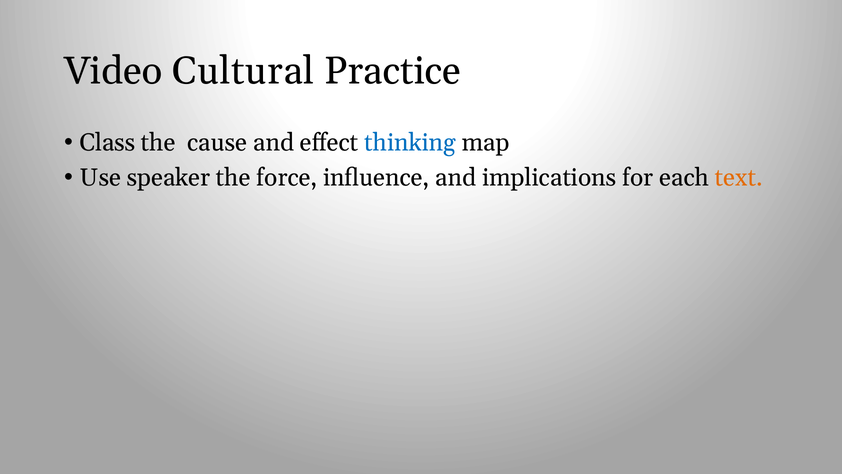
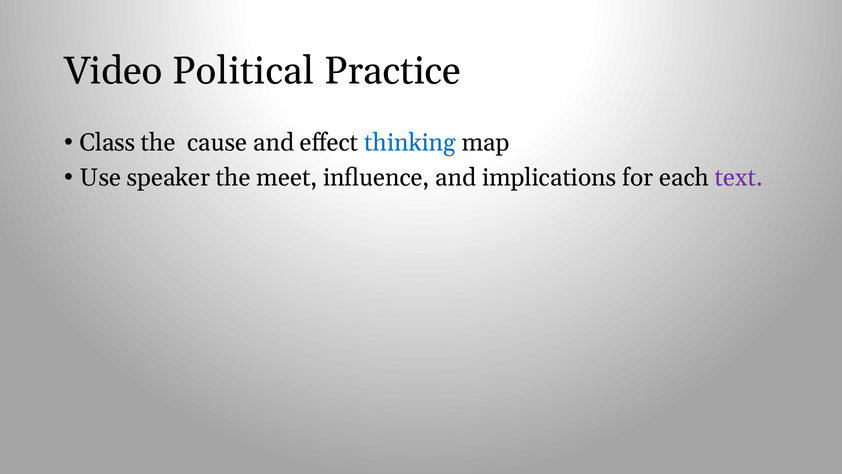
Cultural: Cultural -> Political (243, 71)
force: force -> meet (287, 178)
text colour: orange -> purple (739, 178)
